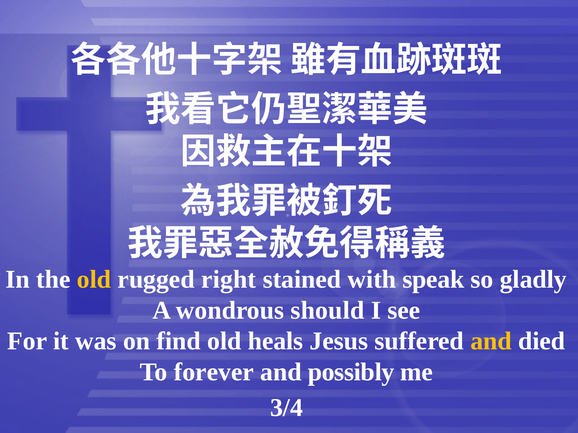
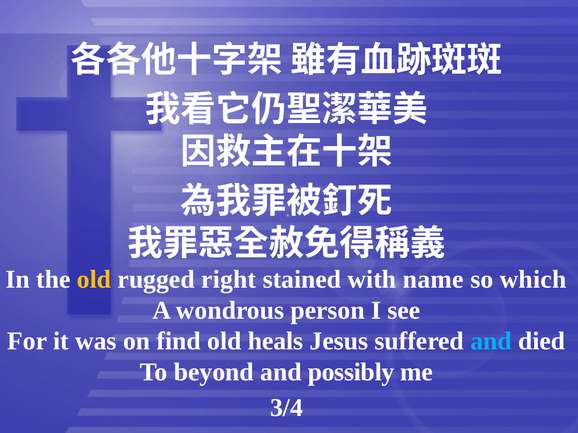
speak: speak -> name (433, 280)
gladly: gladly -> which (533, 280)
should: should -> person (328, 311)
and colour: yellow -> light blue (491, 341)
forever: forever -> beyond (214, 372)
